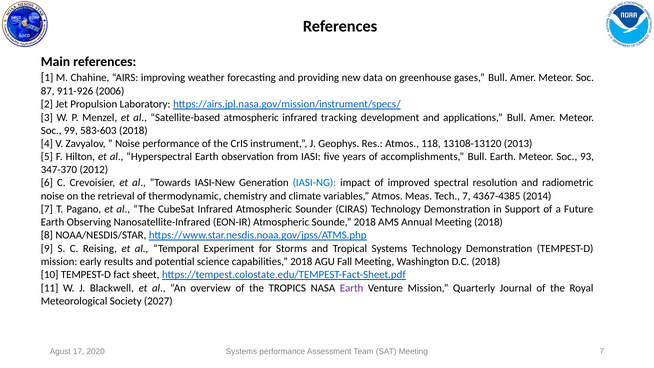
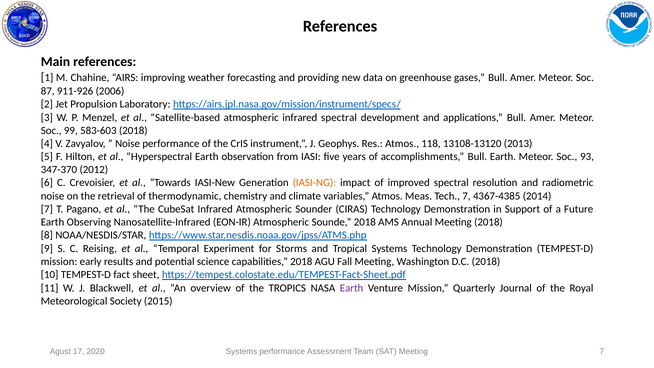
infrared tracking: tracking -> spectral (339, 117)
IASI-NG colour: blue -> orange (314, 183)
2027: 2027 -> 2015 (158, 301)
